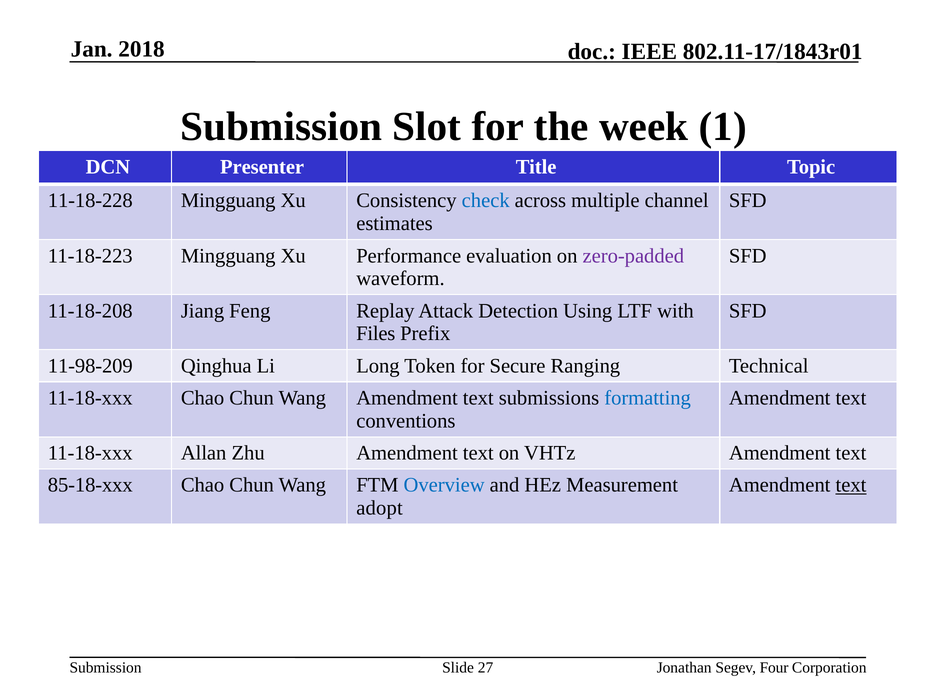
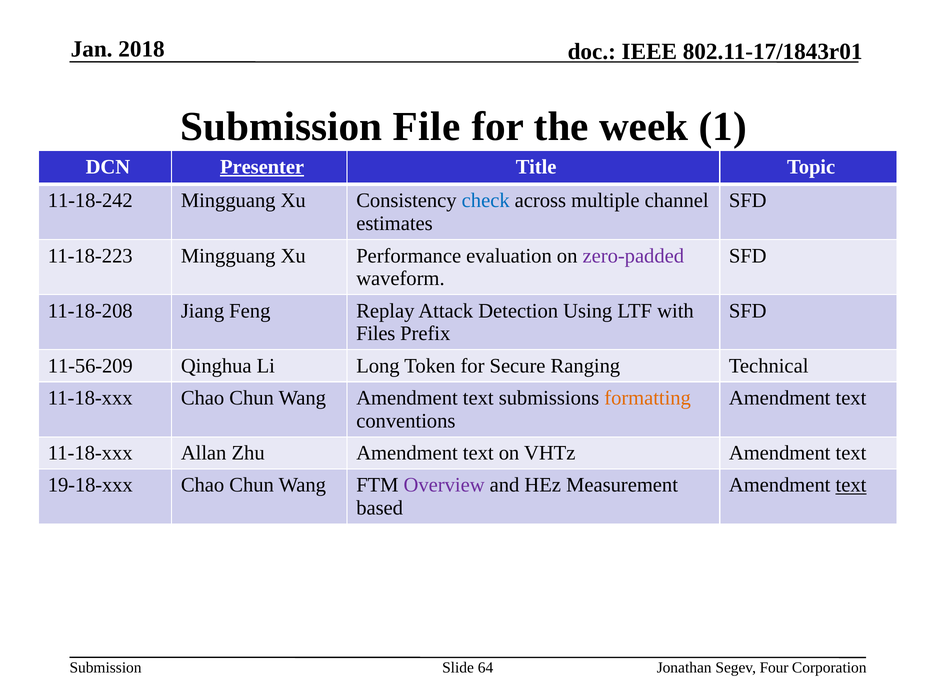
Slot: Slot -> File (427, 127)
Presenter underline: none -> present (262, 167)
11-18-228: 11-18-228 -> 11-18-242 (90, 201)
11-98-209: 11-98-209 -> 11-56-209 (90, 366)
formatting colour: blue -> orange (648, 398)
85-18-xxx: 85-18-xxx -> 19-18-xxx (90, 485)
Overview colour: blue -> purple (444, 485)
adopt: adopt -> based (380, 508)
27: 27 -> 64 (486, 668)
